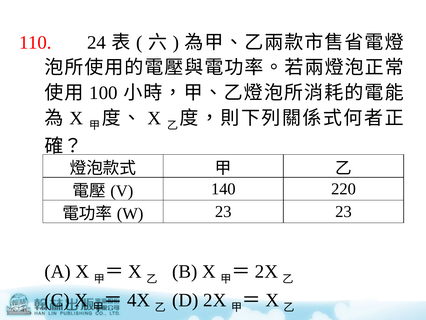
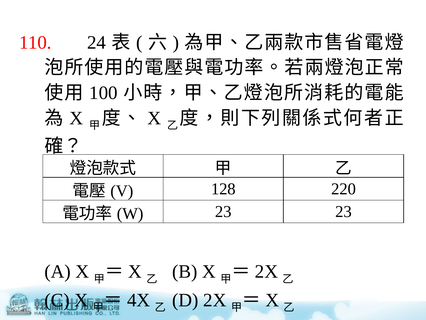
140: 140 -> 128 (223, 189)
